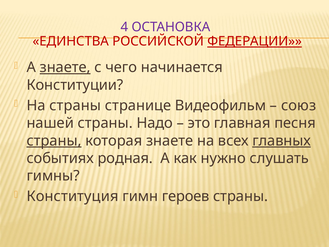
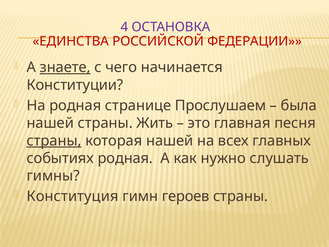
ФЕДЕРАЦИИ underline: present -> none (255, 41)
На страны: страны -> родная (75, 105)
Видеофильм: Видеофильм -> Прослушаем (220, 105)
союз: союз -> была (299, 105)
Надо: Надо -> Жить (155, 123)
которая знаете: знаете -> нашей (170, 141)
главных underline: present -> none (282, 141)
